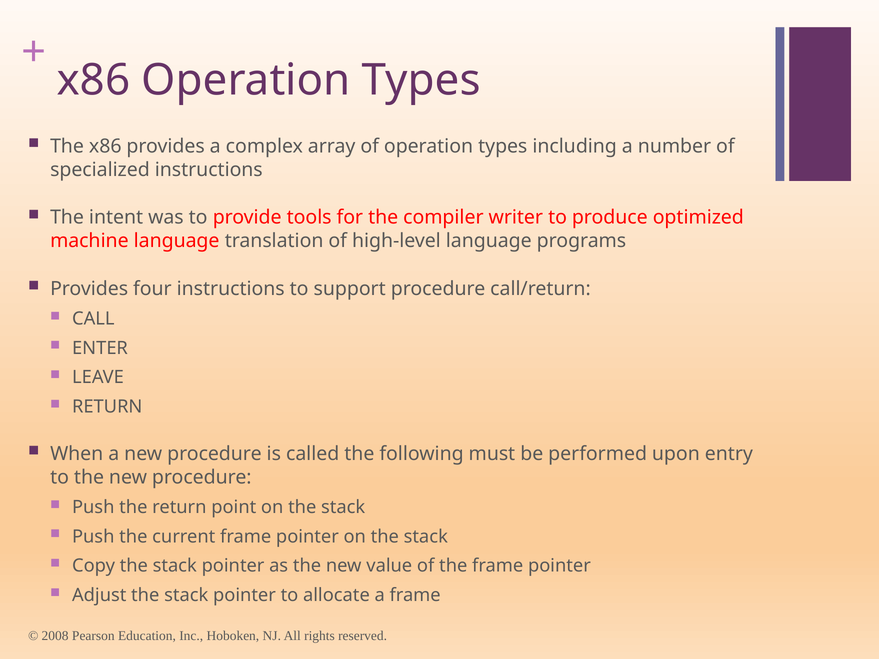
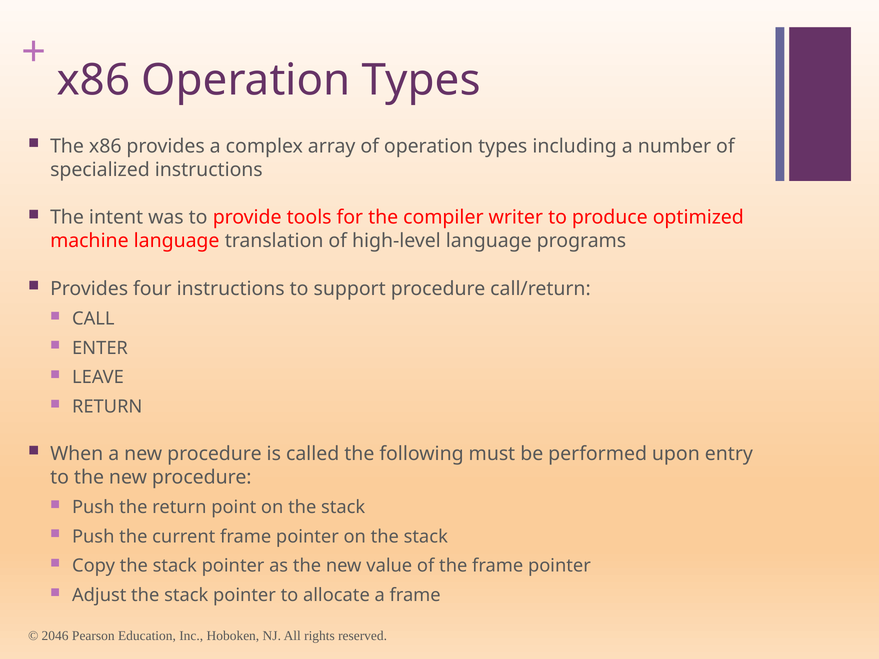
2008: 2008 -> 2046 (55, 636)
